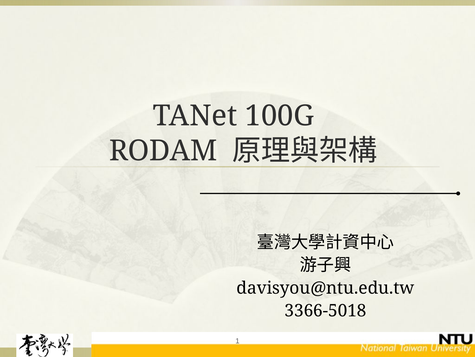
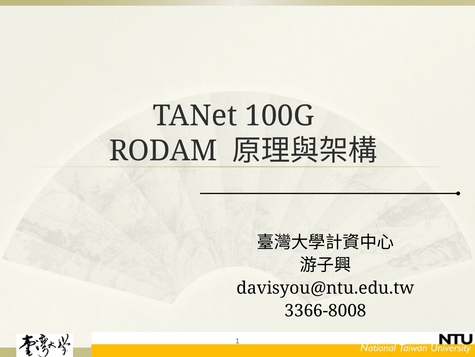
3366-5018: 3366-5018 -> 3366-8008 (326, 310)
